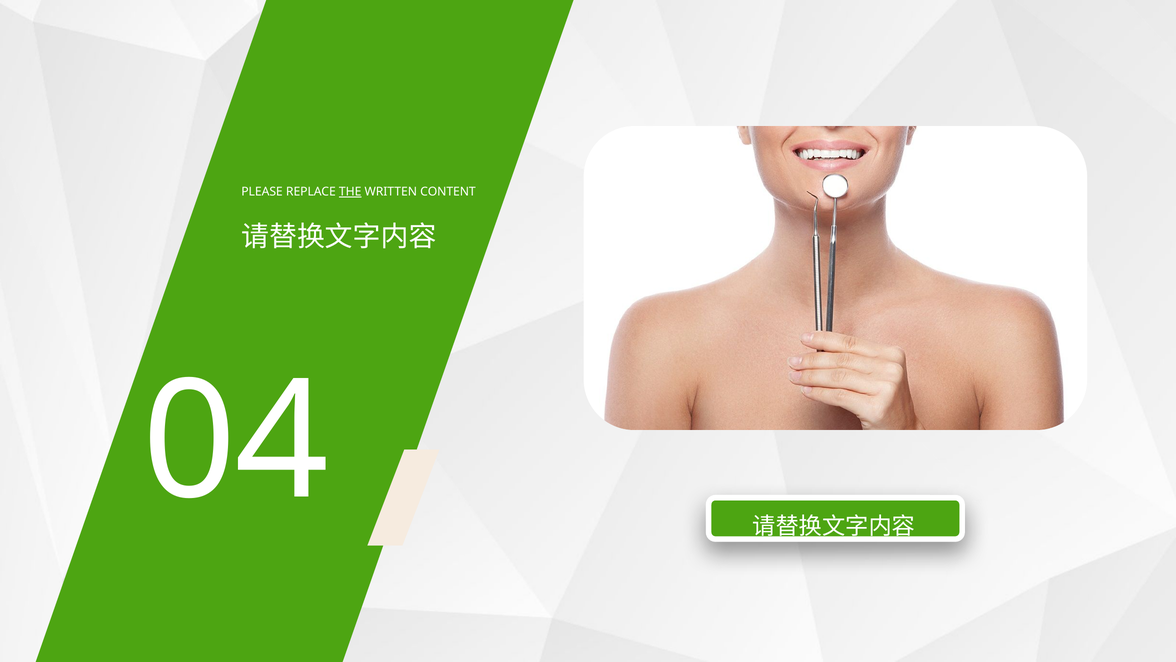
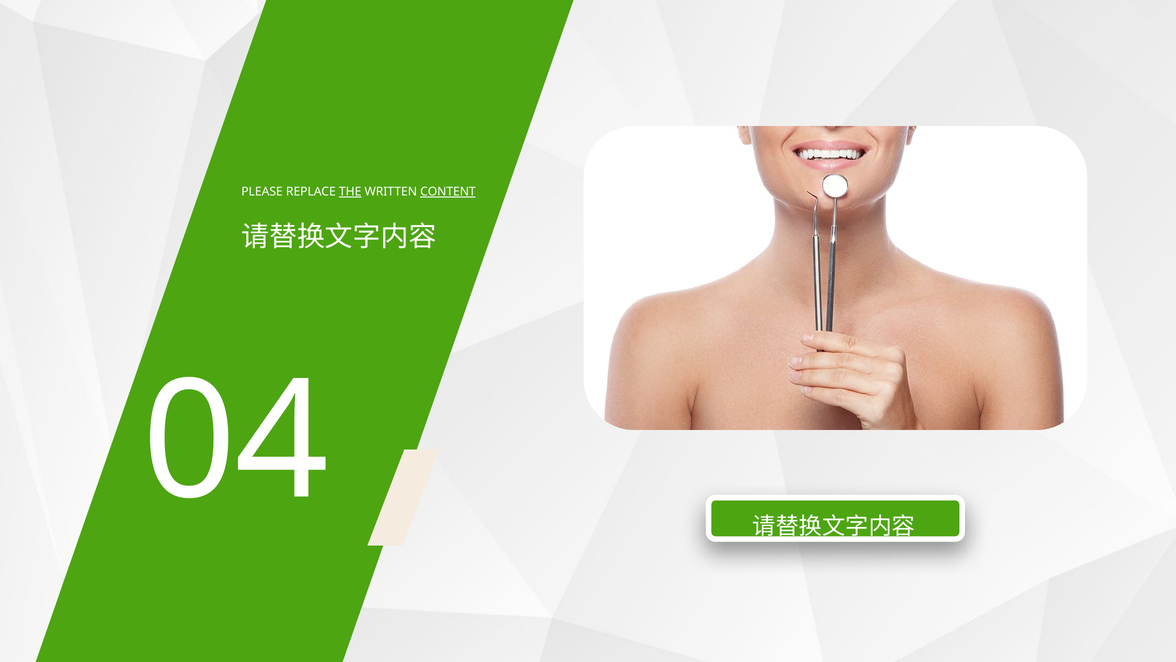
CONTENT underline: none -> present (448, 192)
